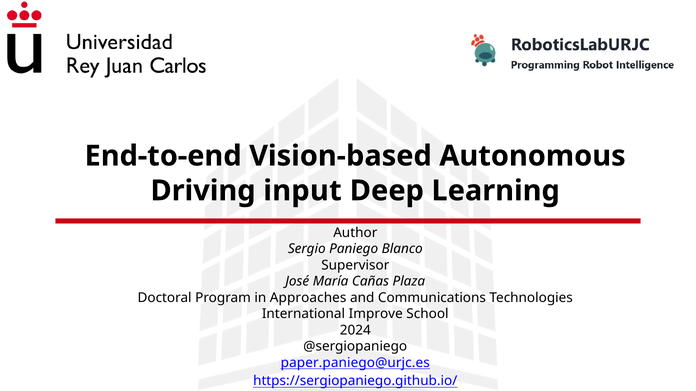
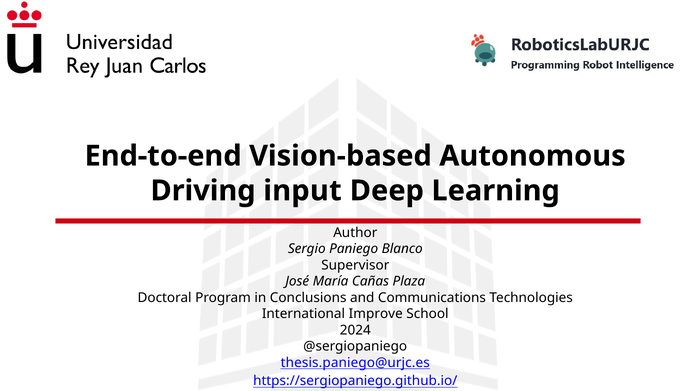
Approaches: Approaches -> Conclusions (308, 298)
paper.paniego@urjc.es: paper.paniego@urjc.es -> thesis.paniego@urjc.es (355, 363)
